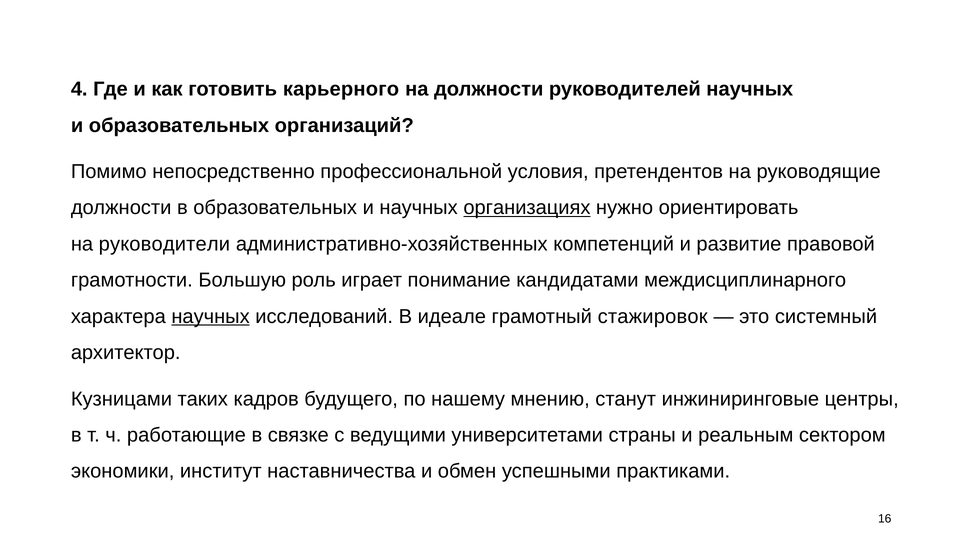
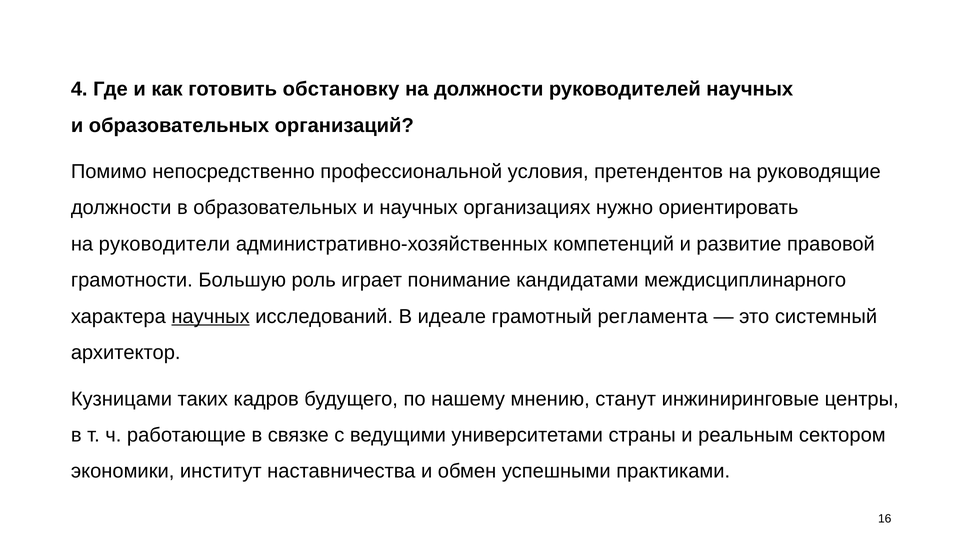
карьерного: карьерного -> обстановку (341, 89)
организациях underline: present -> none (527, 208)
стажировок: стажировок -> регламента (653, 316)
